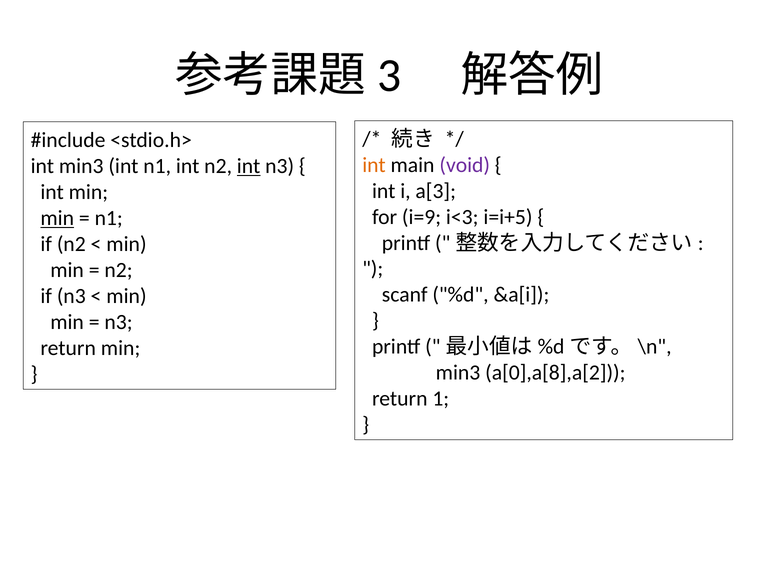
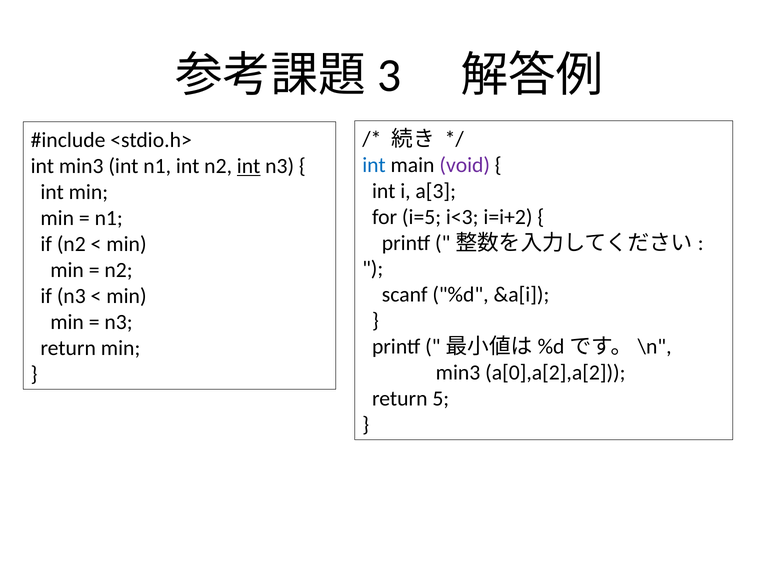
int colour: orange -> blue (374, 165)
i=9: i=9 -> i=5 (422, 217)
i=i+5: i=i+5 -> i=i+2 (508, 217)
min underline: present -> none (57, 218)
a[0],a[8],a[2: a[0],a[8],a[2 -> a[0],a[2],a[2 (555, 373)
1: 1 -> 5 (441, 399)
